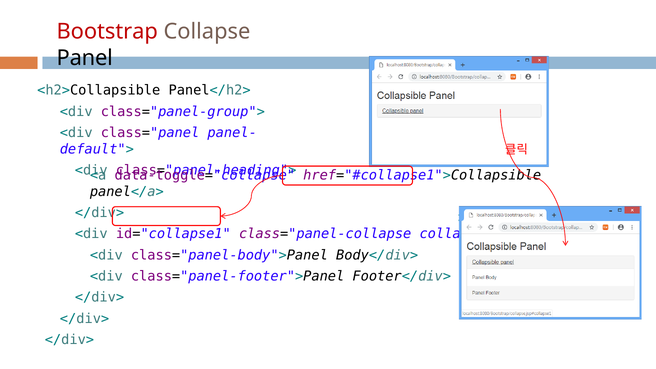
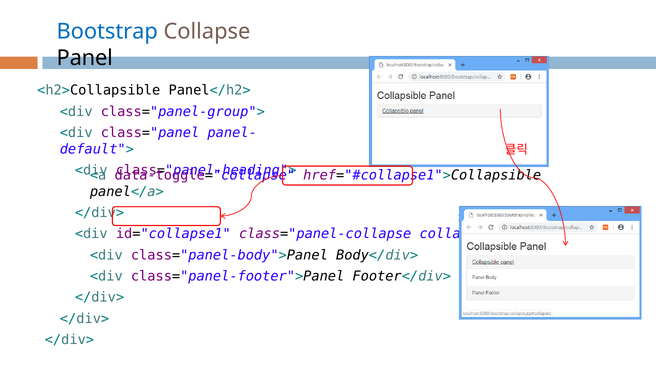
Bootstrap colour: red -> blue (107, 32)
